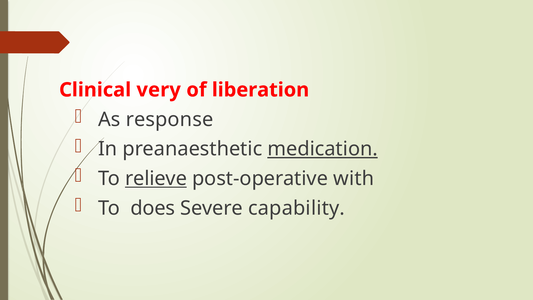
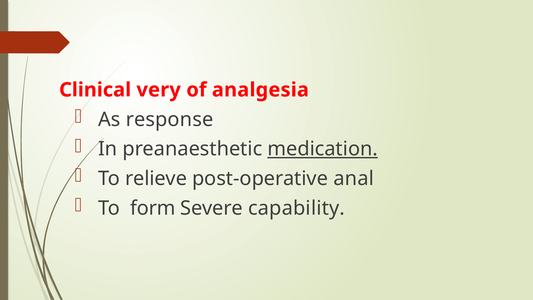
liberation: liberation -> analgesia (260, 90)
relieve underline: present -> none (156, 178)
with: with -> anal (354, 178)
does: does -> form (153, 208)
